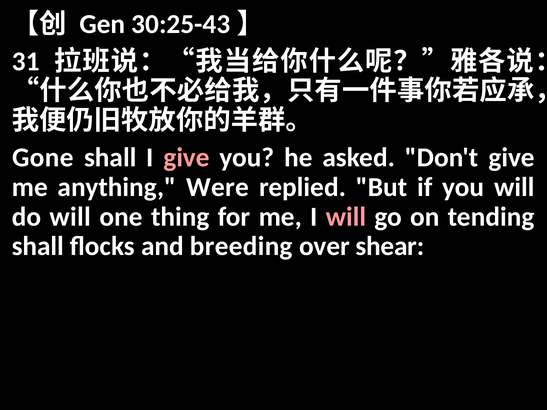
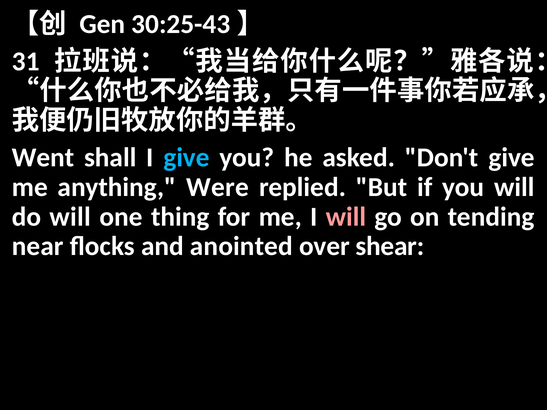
Gone: Gone -> Went (43, 158)
give colour: pink -> light blue (187, 158)
shall: shall -> near (38, 246)
breeding: breeding -> anointed (241, 246)
